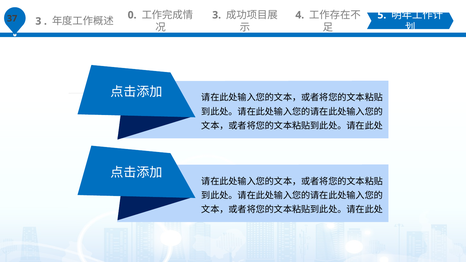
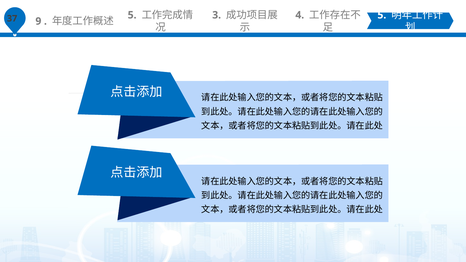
3: 3 -> 9 (38, 21)
0: 0 -> 5 (132, 15)
